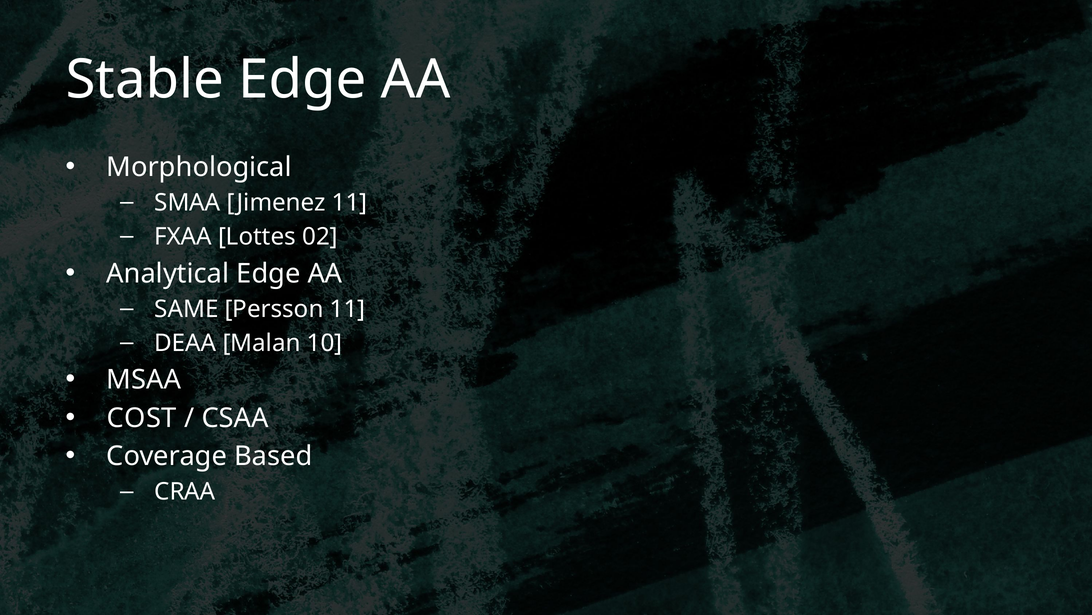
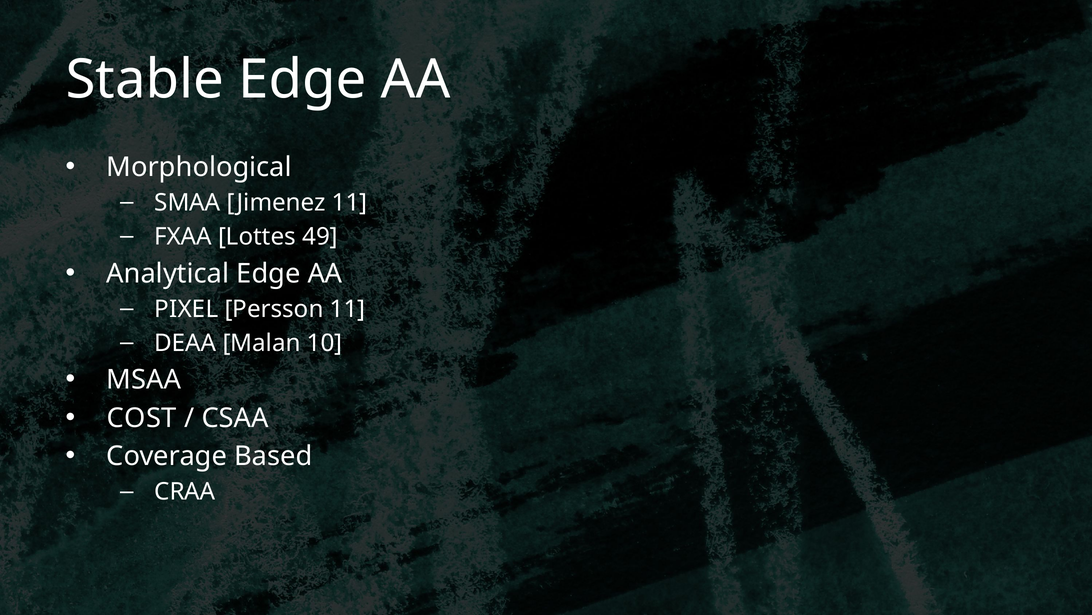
02: 02 -> 49 (320, 237)
SAME: SAME -> PIXEL (186, 309)
